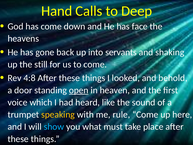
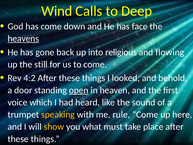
Hand: Hand -> Wind (57, 11)
heavens underline: none -> present (23, 39)
servants: servants -> religious (121, 52)
shaking: shaking -> flowing (170, 52)
4:8: 4:8 -> 4:2 (30, 78)
show colour: light blue -> yellow (54, 127)
